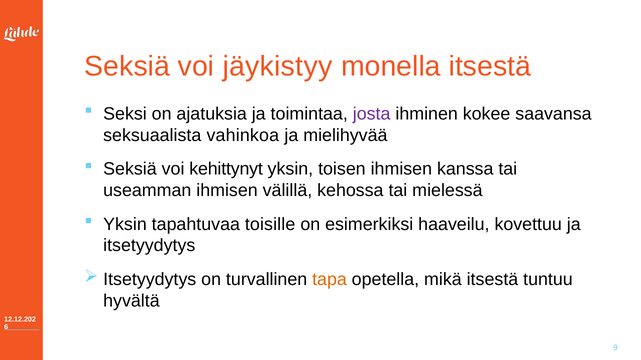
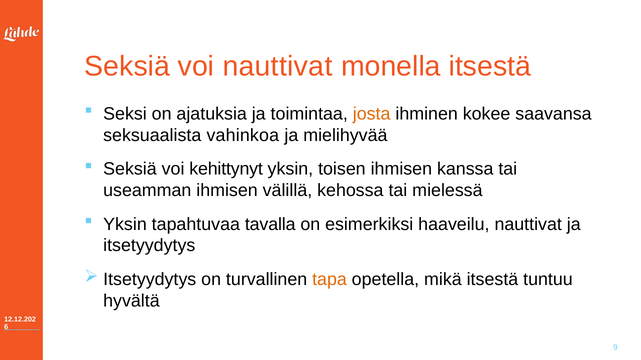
voi jäykistyy: jäykistyy -> nauttivat (277, 66)
josta colour: purple -> orange (372, 114)
toisille: toisille -> tavalla (270, 225)
haaveilu kovettuu: kovettuu -> nauttivat (528, 225)
